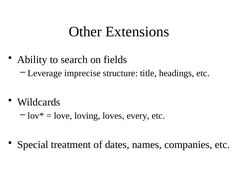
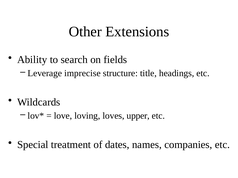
every: every -> upper (138, 116)
